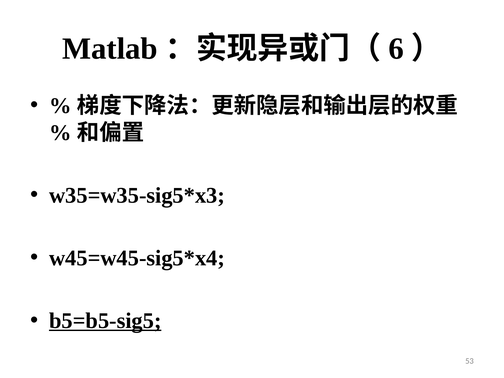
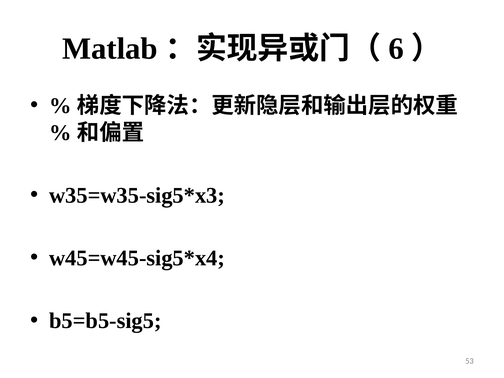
b5=b5-sig5 underline: present -> none (105, 321)
